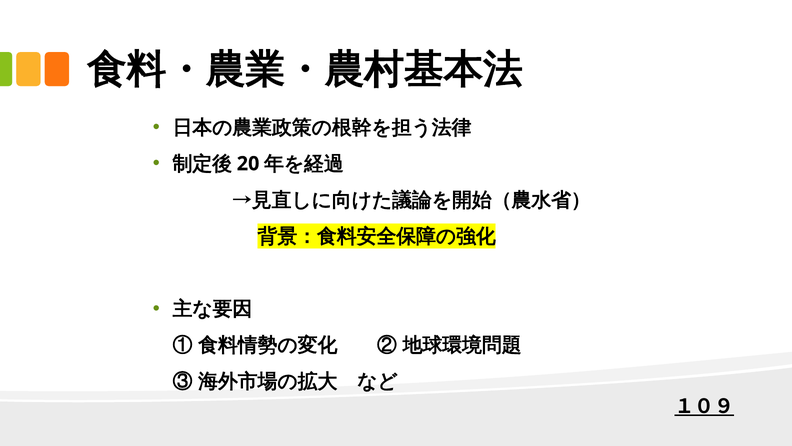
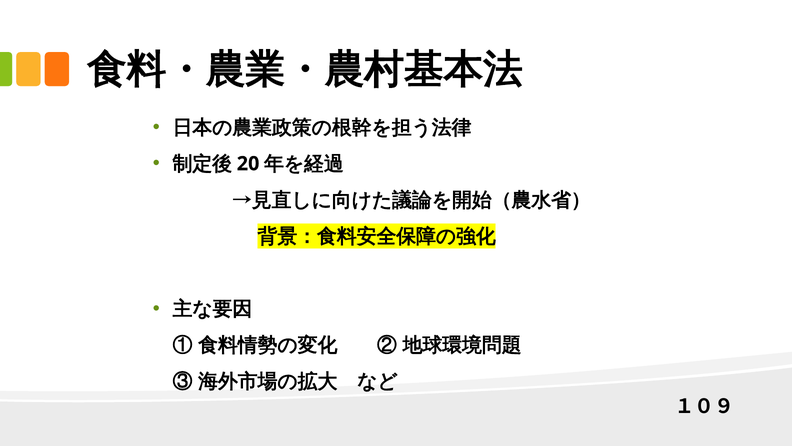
１０９ underline: present -> none (704, 406)
